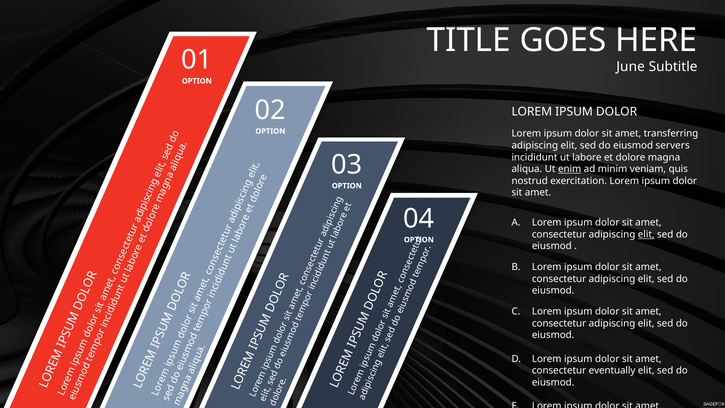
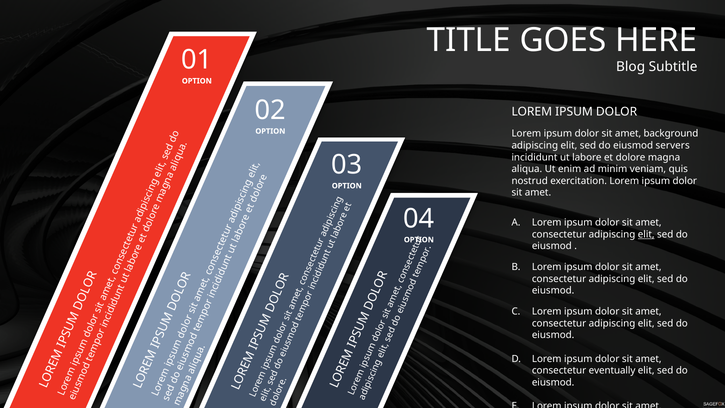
June: June -> Blog (631, 67)
transferring: transferring -> background (671, 134)
enim underline: present -> none (570, 169)
